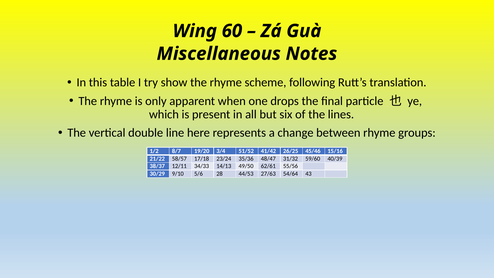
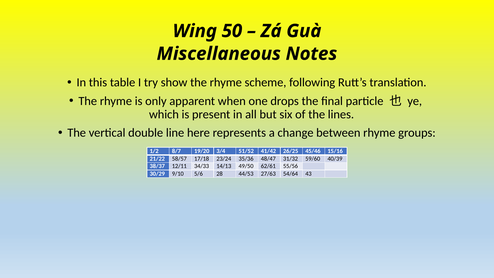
60: 60 -> 50 (232, 31)
